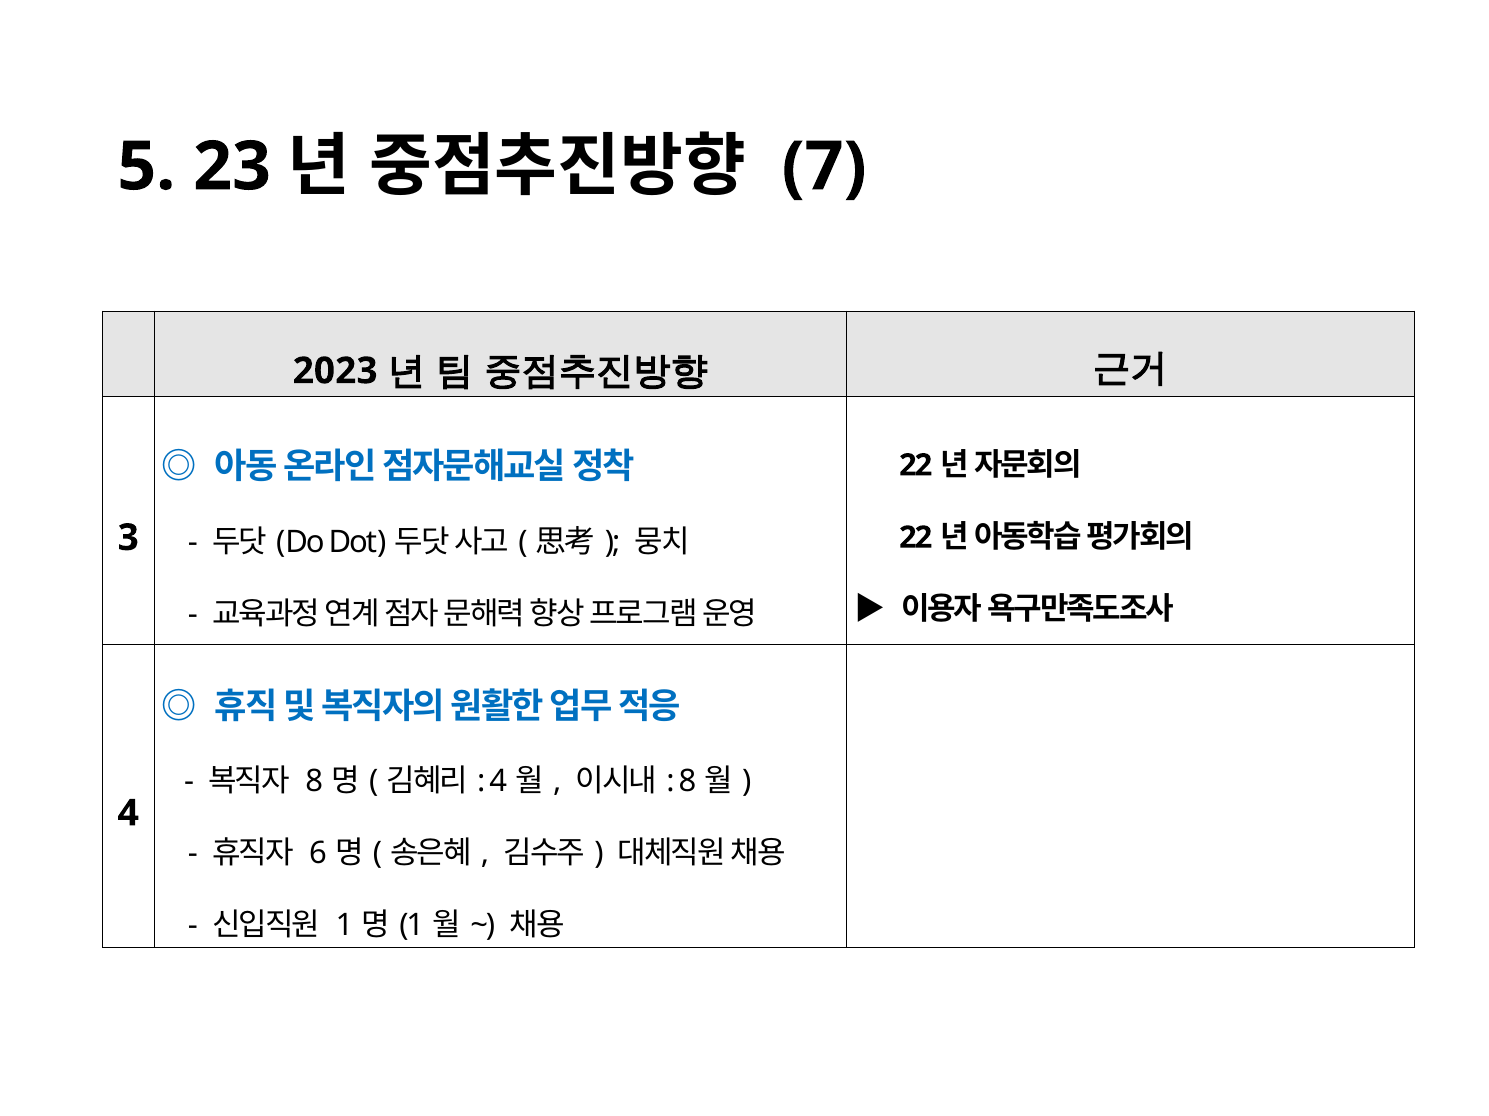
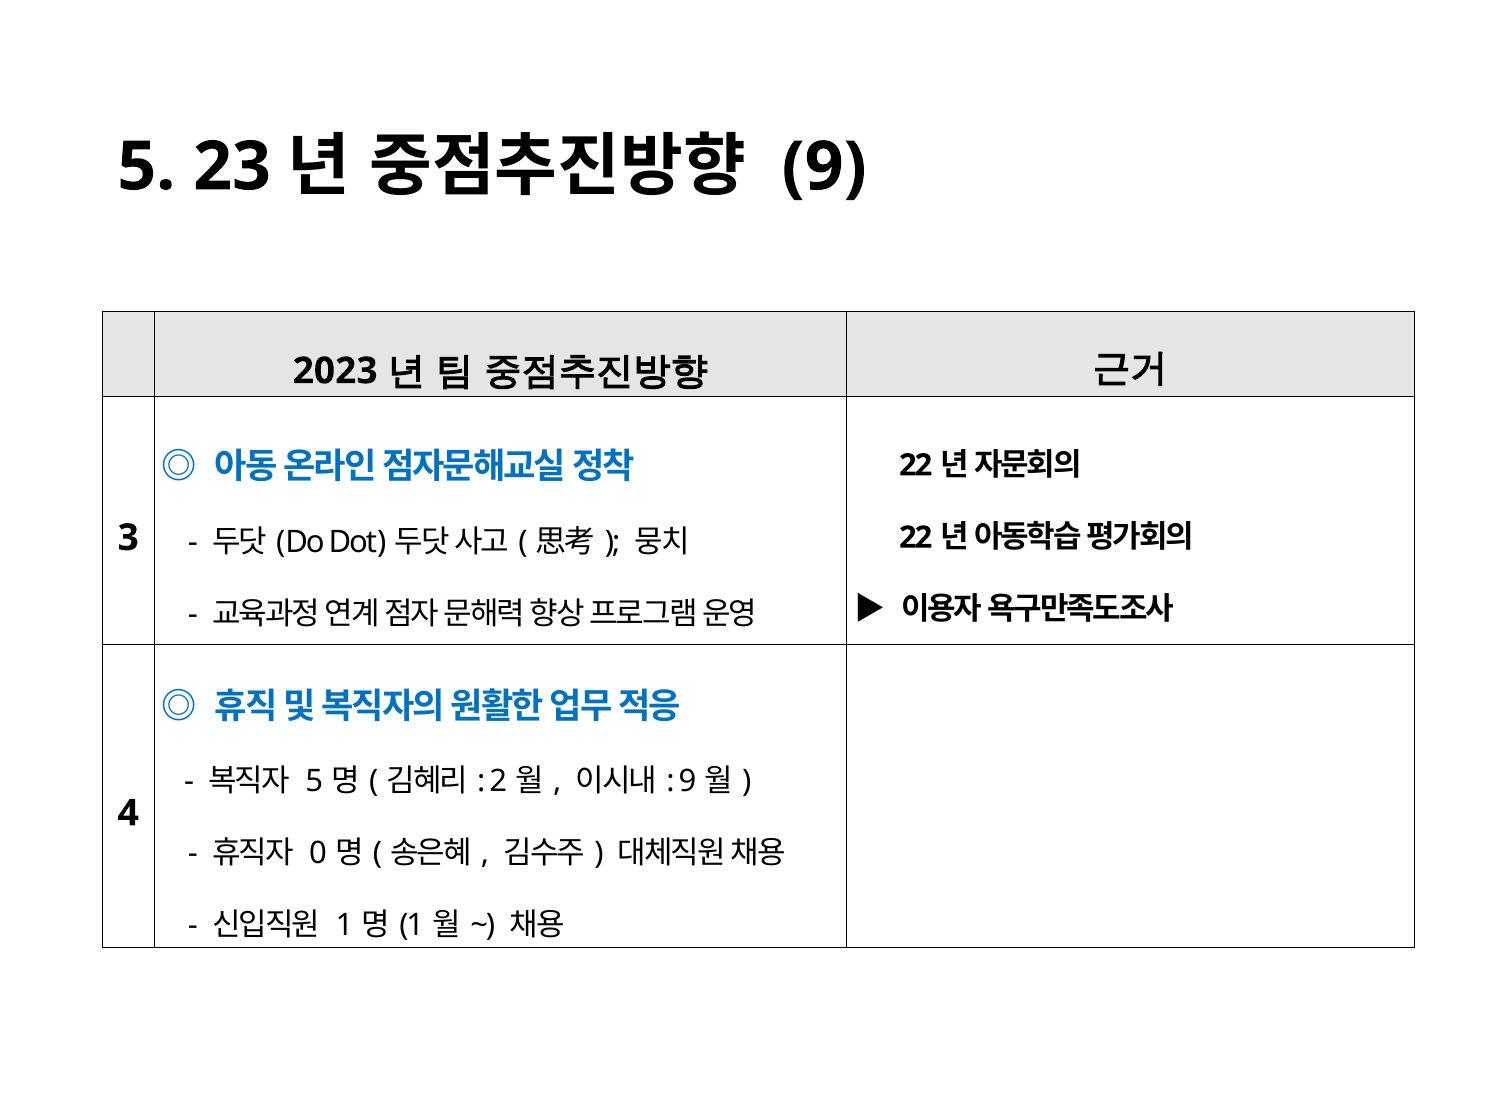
7: 7 -> 9 (824, 167)
8: 8 -> 5 (314, 782)
4: 4 -> 2 (498, 782)
8: 8 -> 9 (687, 782)
6: 6 -> 0 (318, 854)
